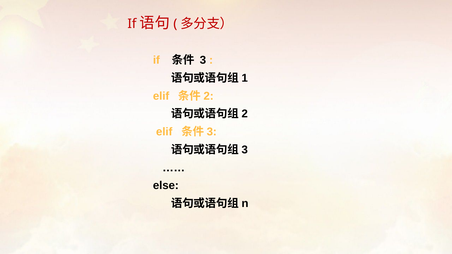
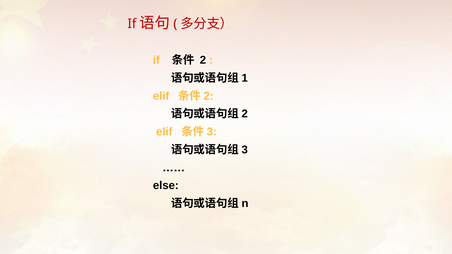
3: 3 -> 2 (203, 60)
